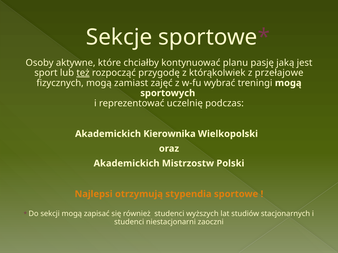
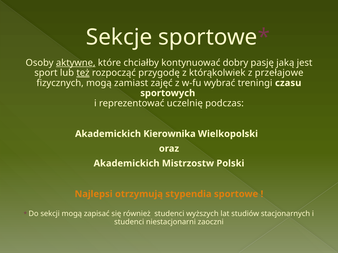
aktywne underline: none -> present (76, 63)
planu: planu -> dobry (236, 63)
treningi mogą: mogą -> czasu (288, 83)
